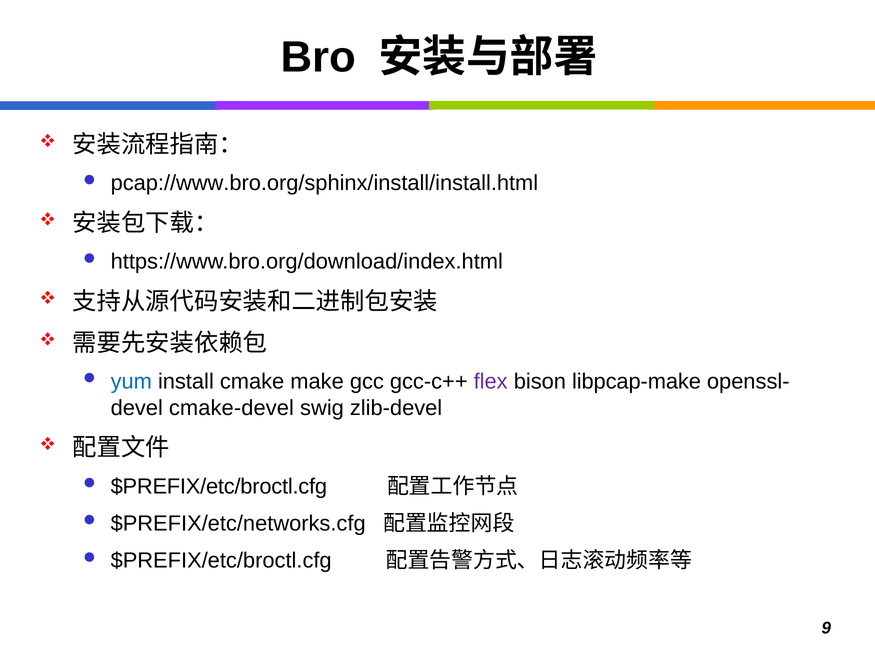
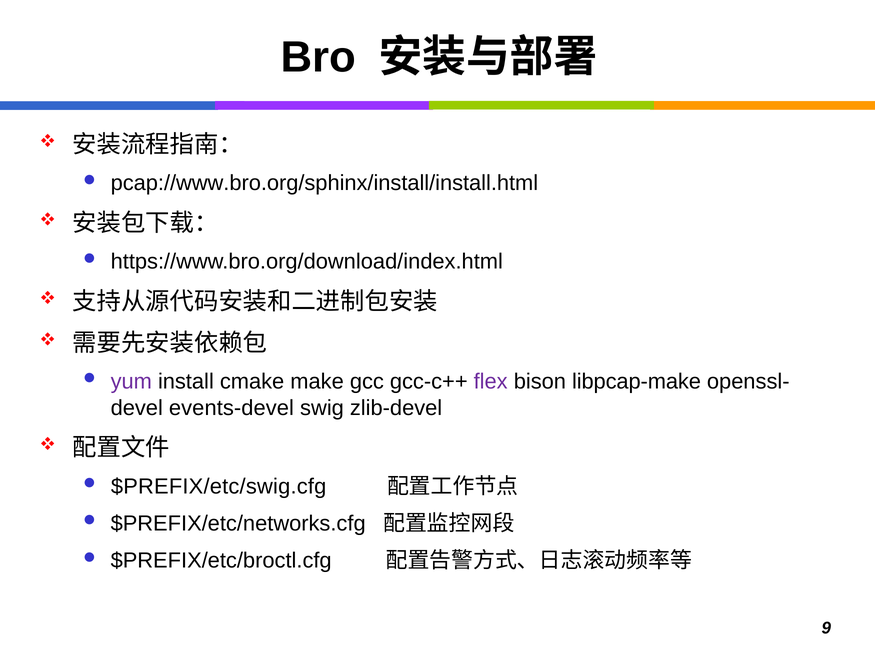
yum colour: blue -> purple (131, 382)
cmake-devel: cmake-devel -> events-devel (231, 408)
$PREFIX/etc/broctl.cfg: $PREFIX/etc/broctl.cfg -> $PREFIX/etc/swig.cfg (219, 487)
